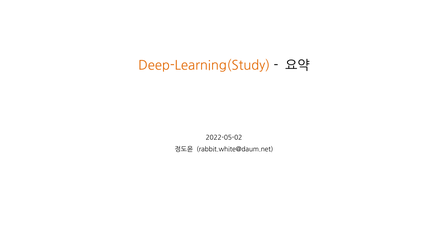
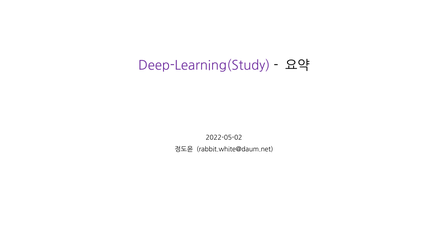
Deep-Learning(Study colour: orange -> purple (204, 66)
